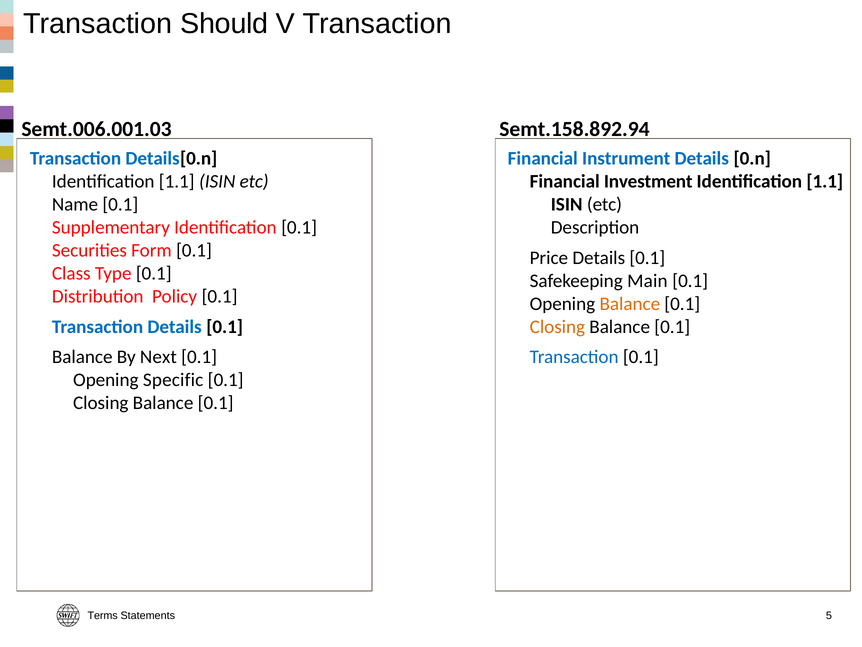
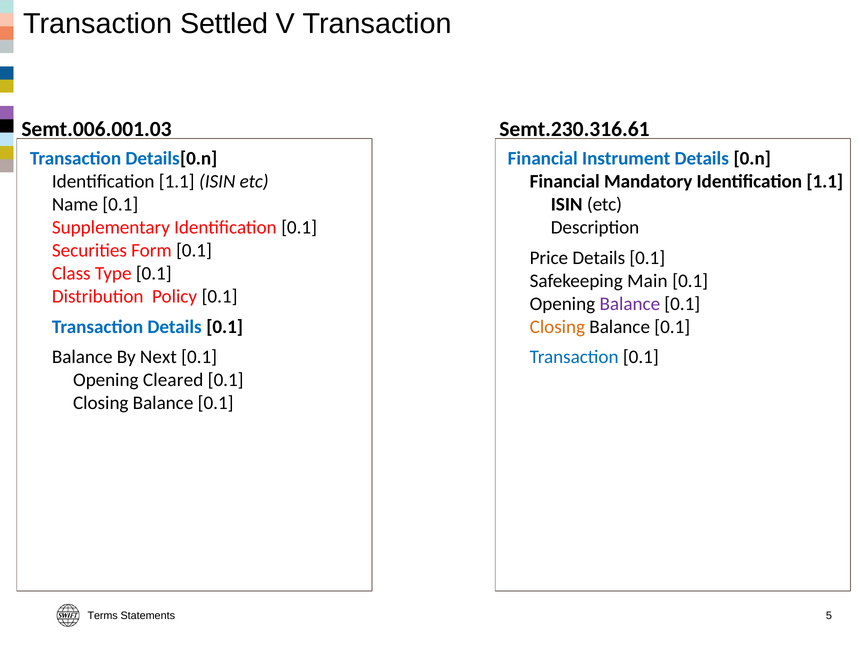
Should: Should -> Settled (224, 24)
Semt.158.892.94: Semt.158.892.94 -> Semt.230.316.61 (574, 129)
Investment: Investment -> Mandatory (648, 181)
Balance colour: orange -> purple (630, 304)
Specific: Specific -> Cleared (173, 380)
